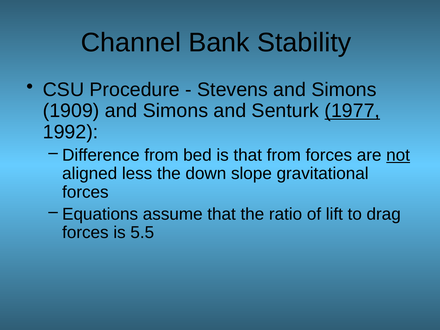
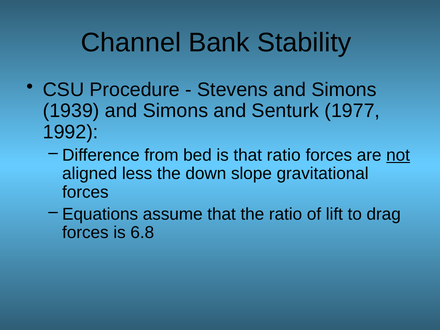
1909: 1909 -> 1939 (71, 111)
1977 underline: present -> none (352, 111)
that from: from -> ratio (284, 155)
5.5: 5.5 -> 6.8 (142, 233)
